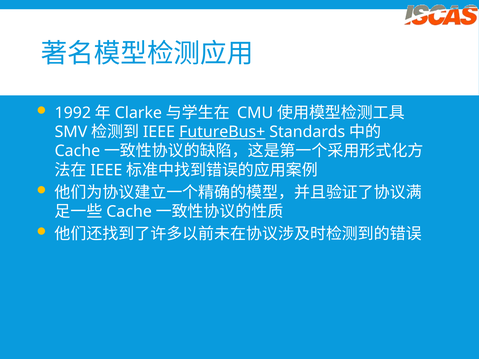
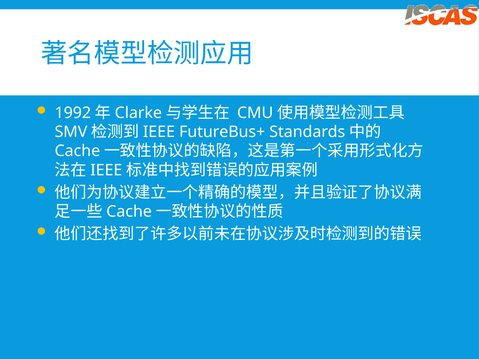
FutureBus+ underline: present -> none (222, 132)
